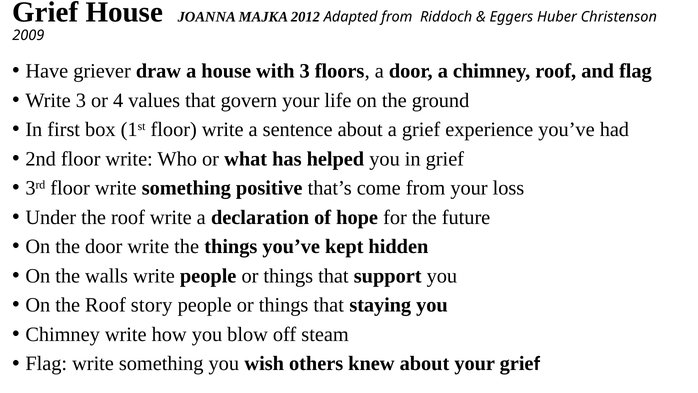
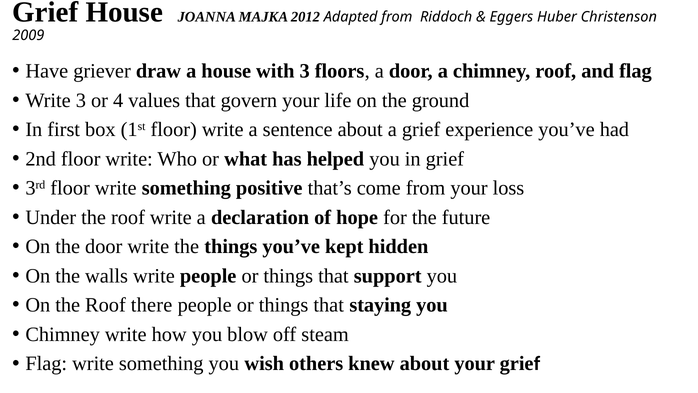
story: story -> there (152, 305)
